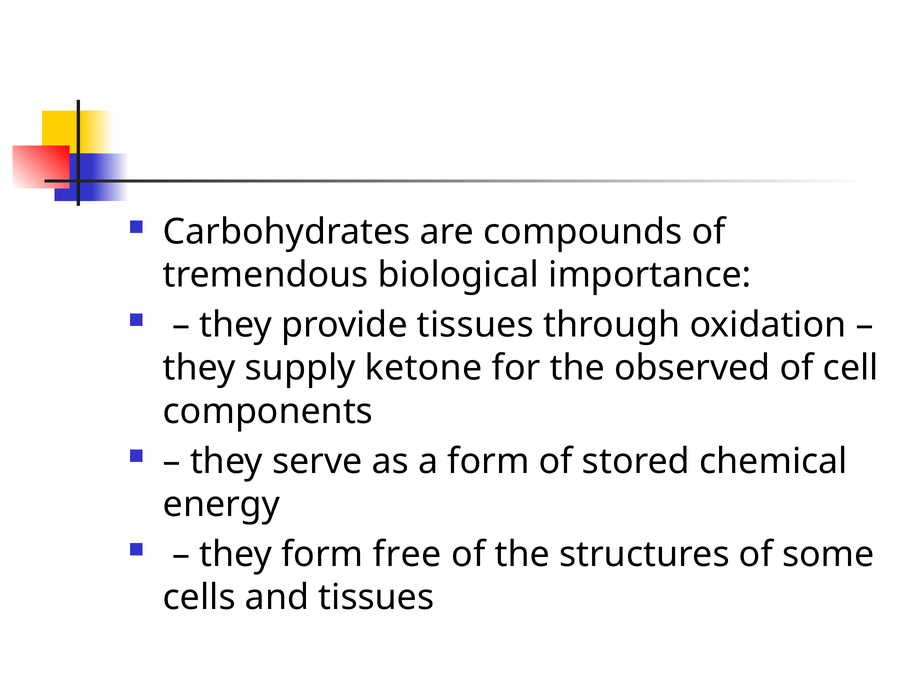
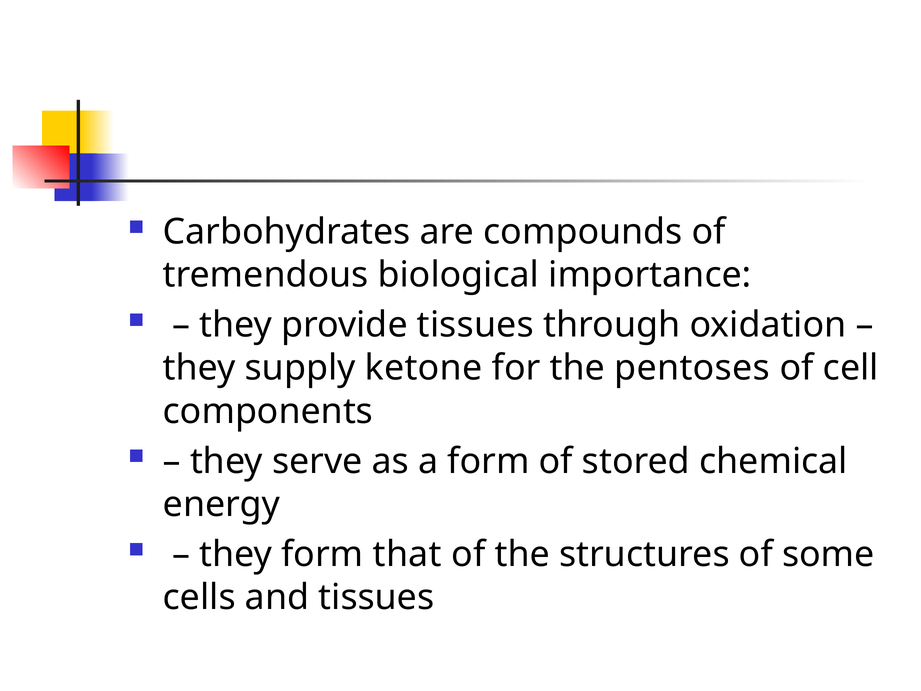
observed: observed -> pentoses (692, 368)
free: free -> that (407, 554)
